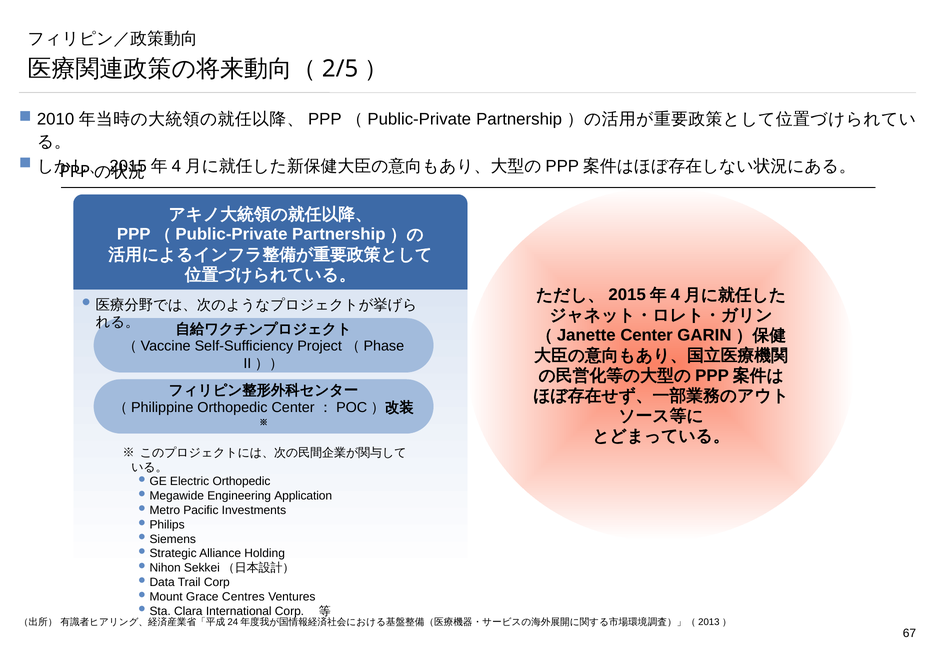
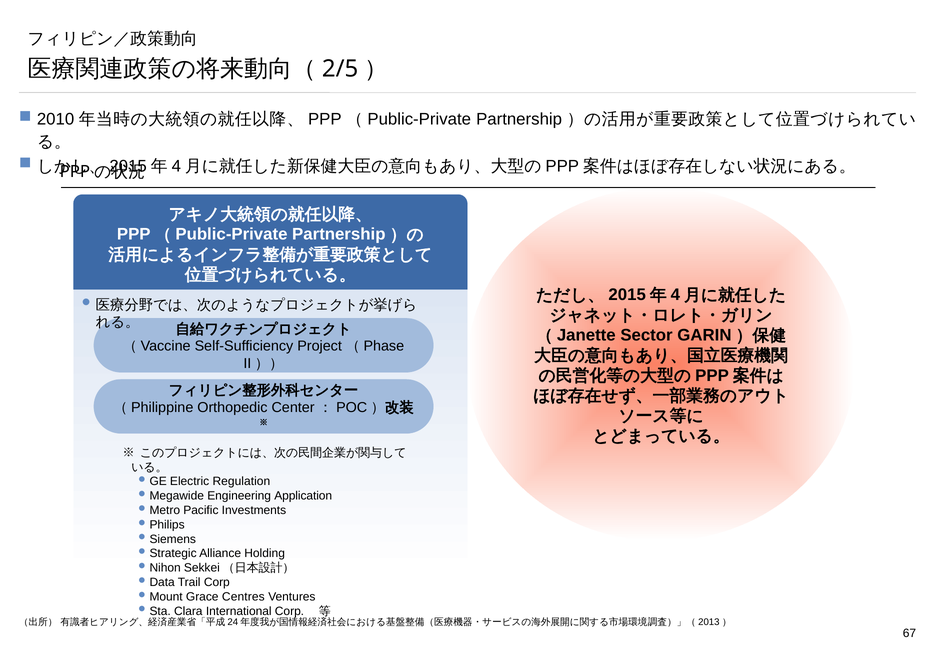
Center: Center -> Sector (646, 335)
Electric Orthopedic: Orthopedic -> Regulation (241, 482)
